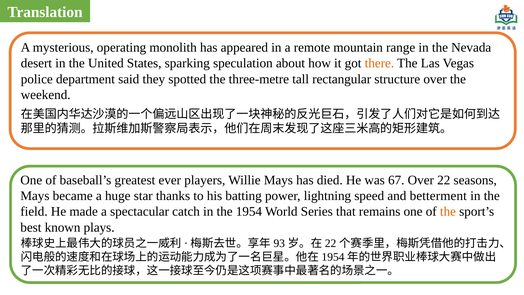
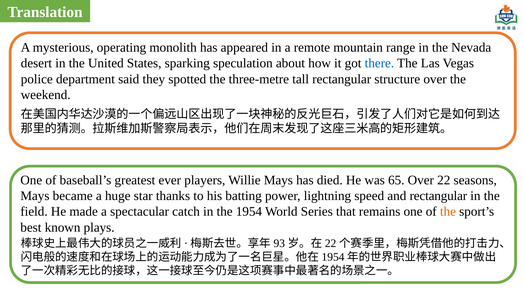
there colour: orange -> blue (379, 63)
67: 67 -> 65 (396, 180)
and betterment: betterment -> rectangular (438, 196)
